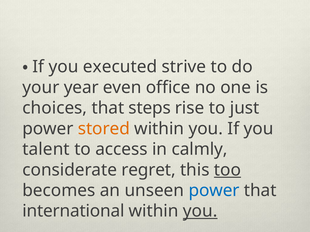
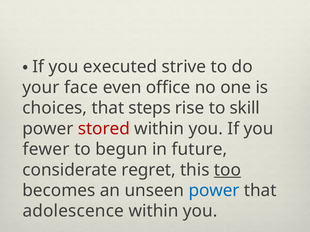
year: year -> face (81, 88)
just: just -> skill (245, 108)
stored colour: orange -> red (104, 129)
talent: talent -> fewer (46, 150)
access: access -> begun (121, 150)
calmly: calmly -> future (199, 150)
international: international -> adolescence (73, 212)
you underline: present -> none (200, 212)
